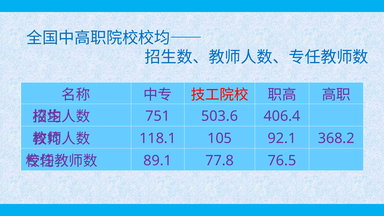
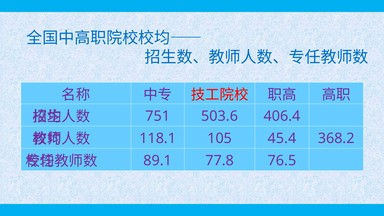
92.1: 92.1 -> 45.4 (282, 138)
